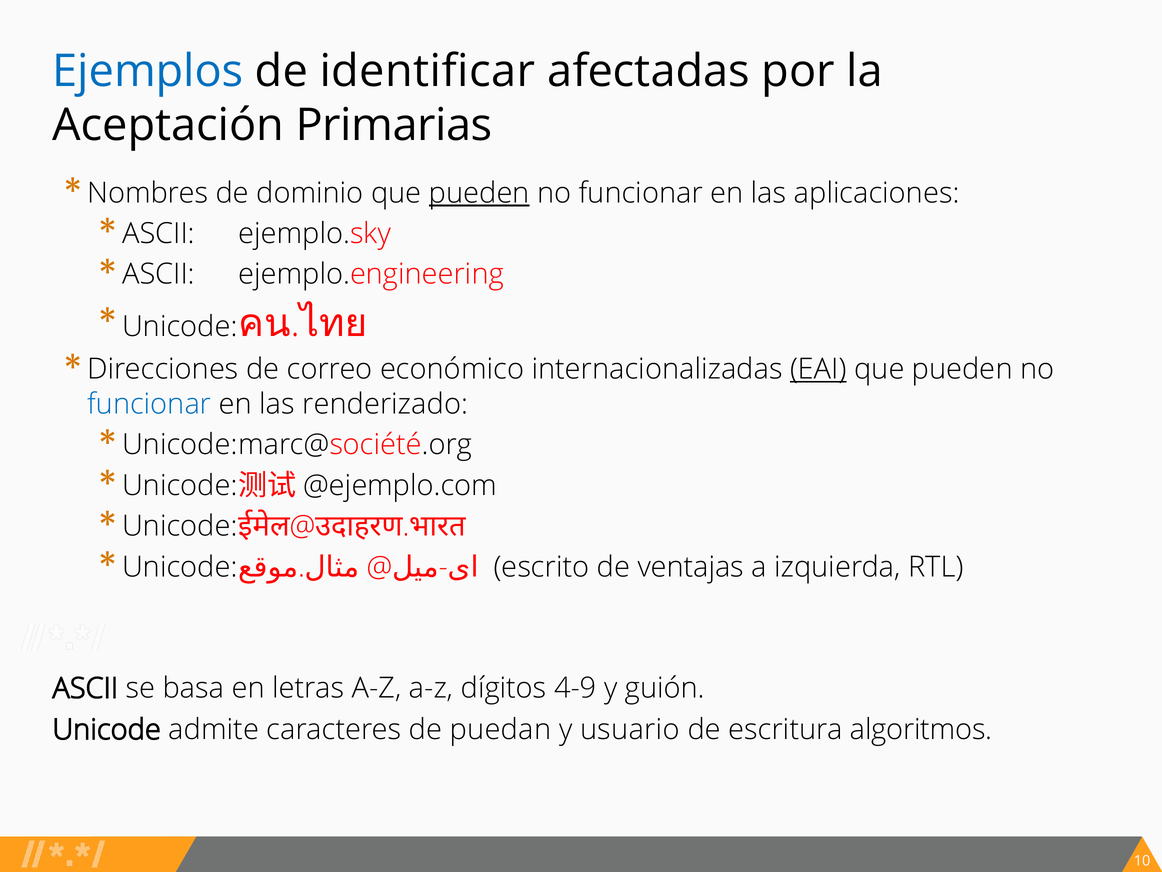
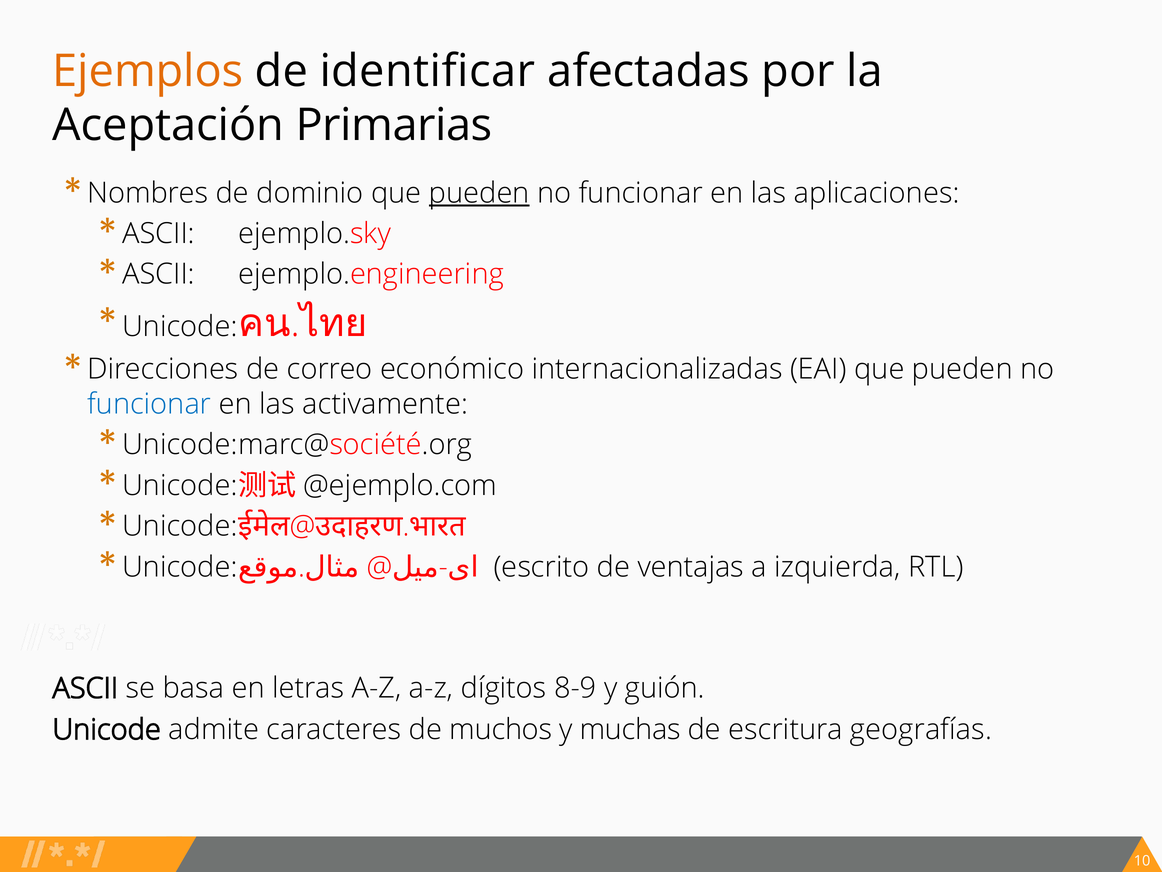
Ejemplos colour: blue -> orange (148, 71)
EAI underline: present -> none (818, 369)
renderizado: renderizado -> activamente (385, 404)
4-9: 4-9 -> 8-9 (575, 688)
puedan: puedan -> muchos (501, 729)
usuario: usuario -> muchas (630, 729)
algoritmos: algoritmos -> geografías (921, 729)
